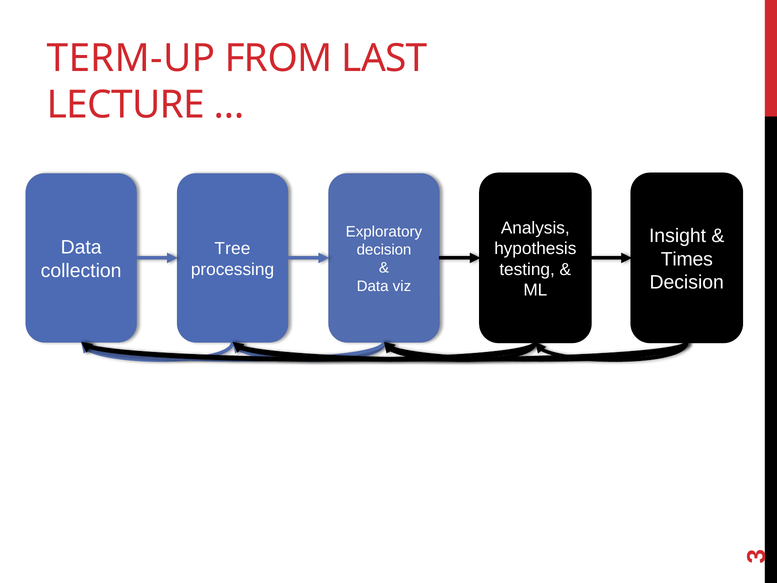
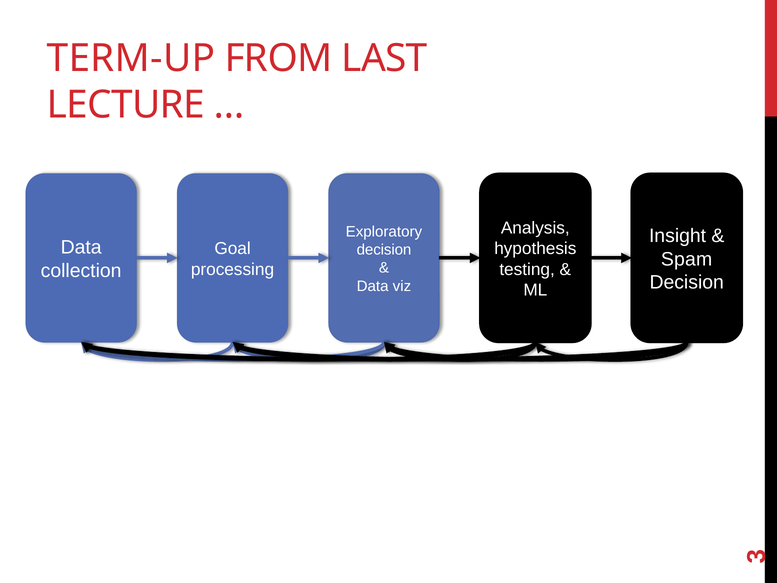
Tree: Tree -> Goal (233, 249)
Times: Times -> Spam (687, 259)
